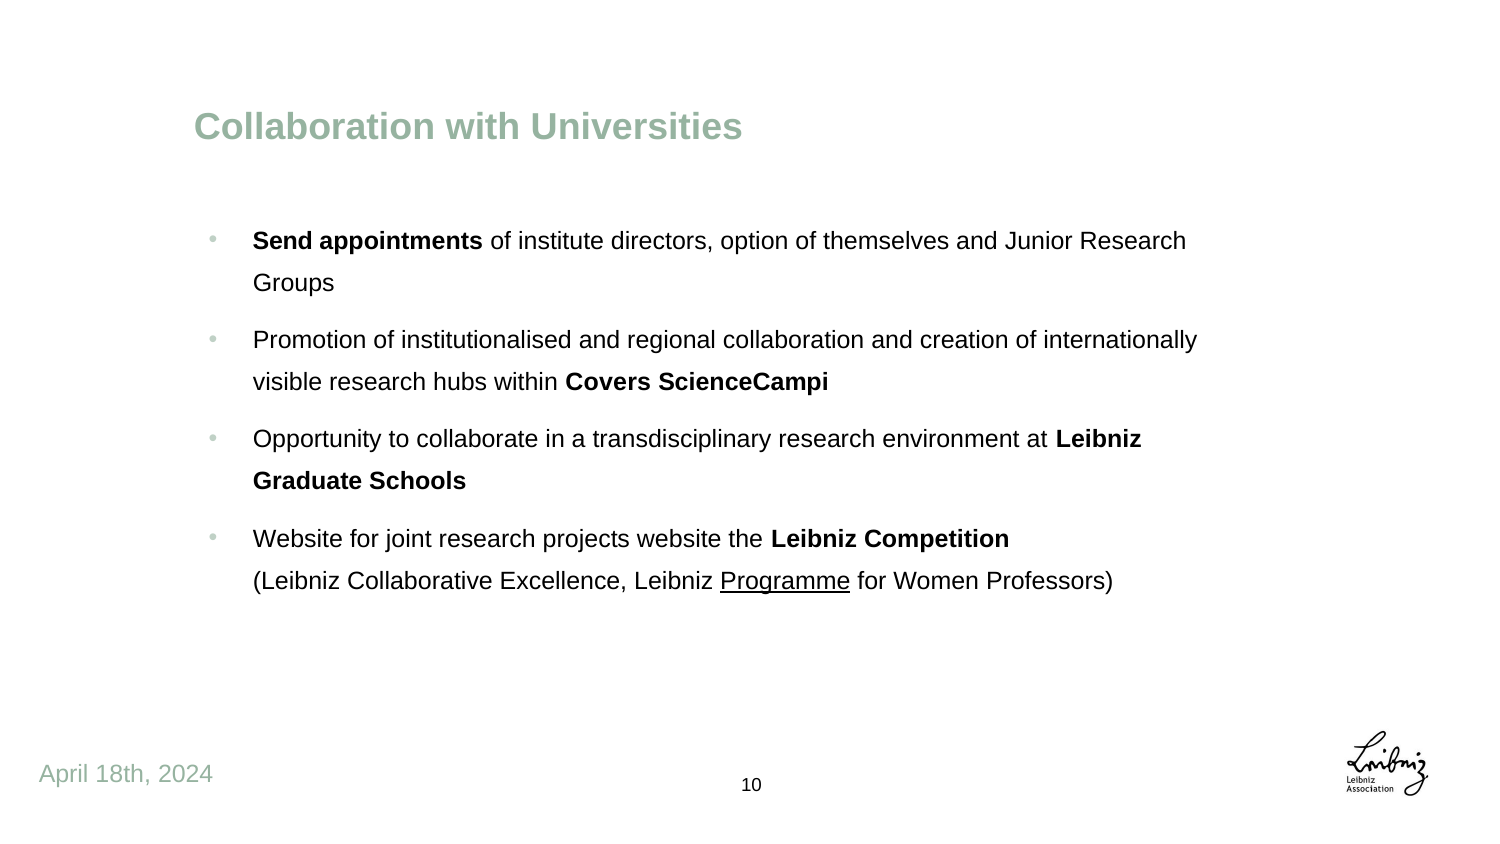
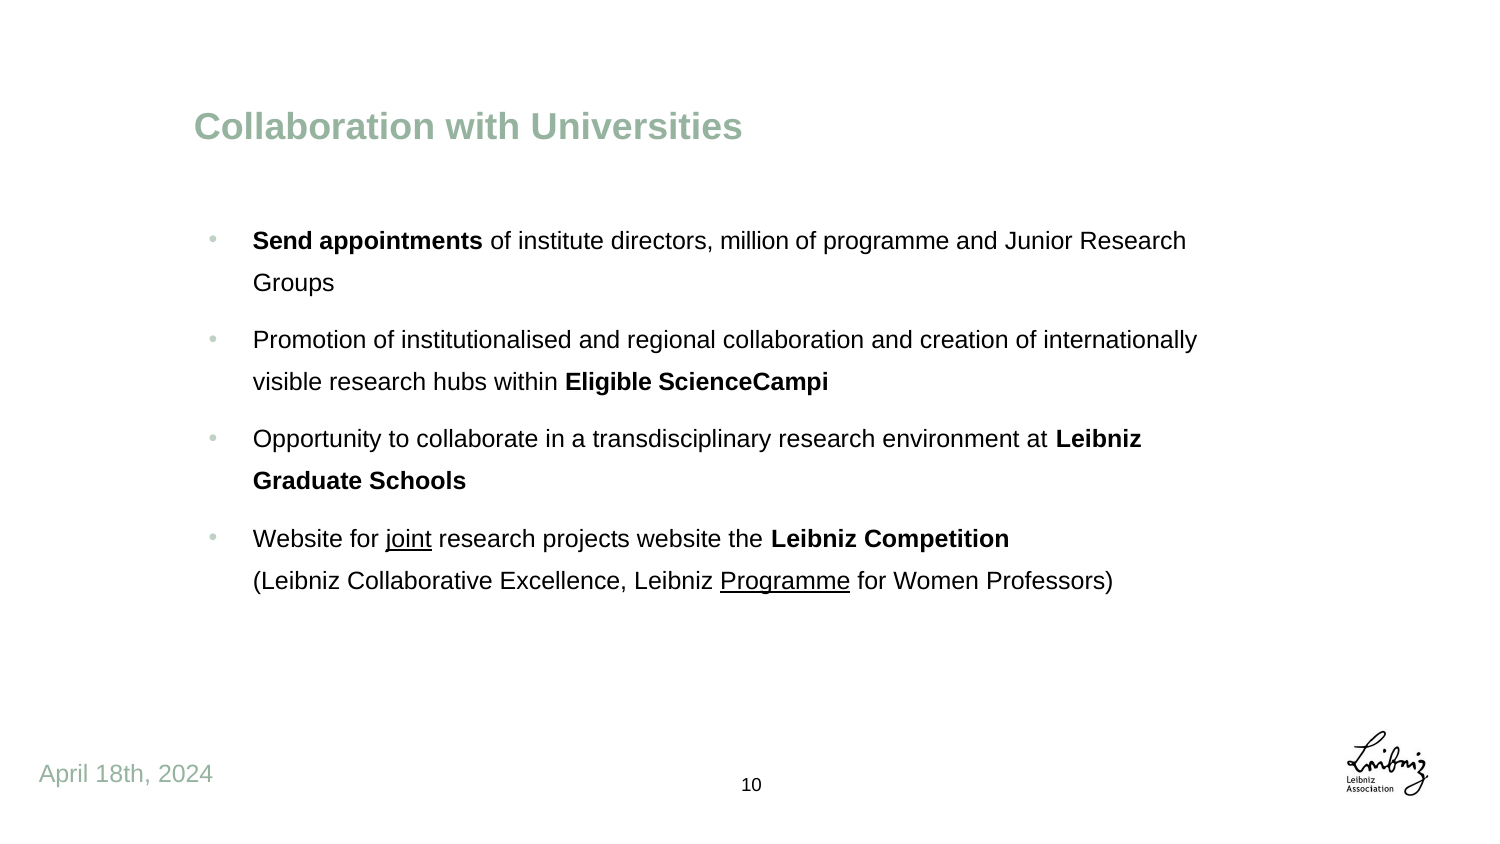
option: option -> million (755, 241)
of themselves: themselves -> programme (886, 241)
Covers: Covers -> Eligible (609, 382)
joint underline: none -> present (409, 539)
